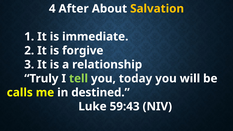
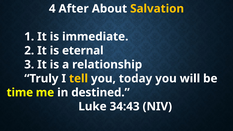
forgive: forgive -> eternal (83, 51)
tell colour: light green -> yellow (79, 79)
calls: calls -> time (20, 93)
59:43: 59:43 -> 34:43 (125, 107)
